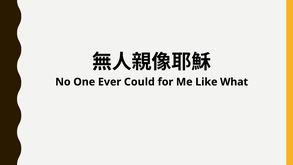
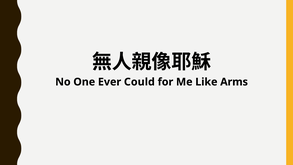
What: What -> Arms (234, 82)
